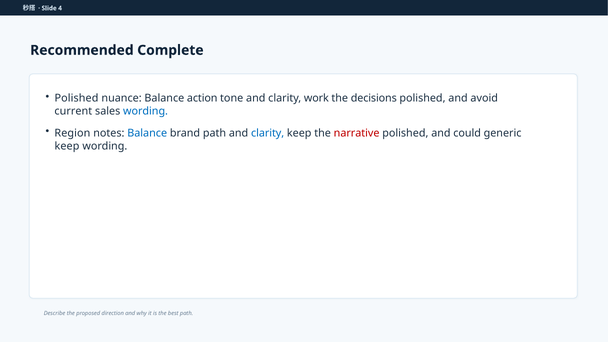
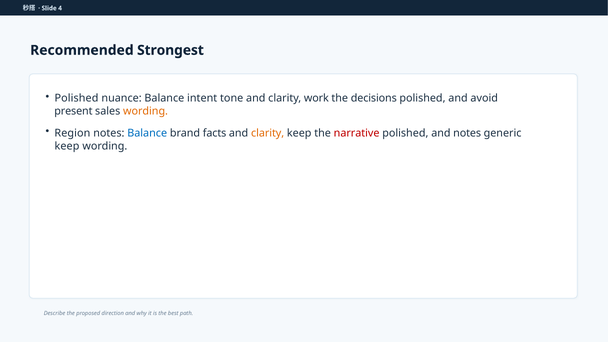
Complete: Complete -> Strongest (170, 50)
action: action -> intent (202, 98)
current: current -> present (73, 111)
wording colour: blue -> orange (146, 111)
brand path: path -> facts (215, 133)
clarity colour: blue -> orange (268, 133)
and could: could -> notes (467, 133)
